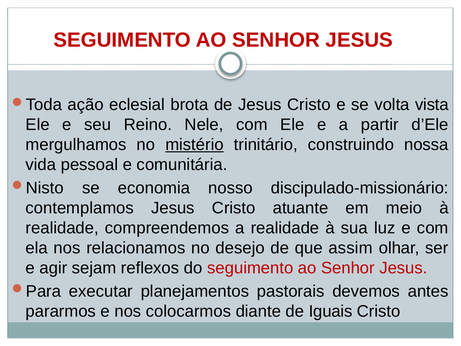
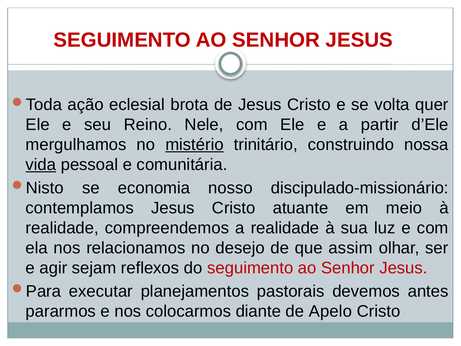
vista: vista -> quer (432, 105)
vida underline: none -> present (41, 165)
Iguais: Iguais -> Apelo (330, 311)
